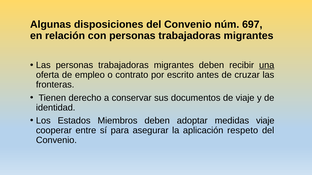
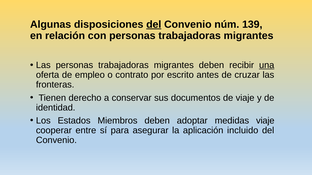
del underline: none -> present (154, 24)
697: 697 -> 139 (252, 24)
respeto: respeto -> incluido (243, 131)
